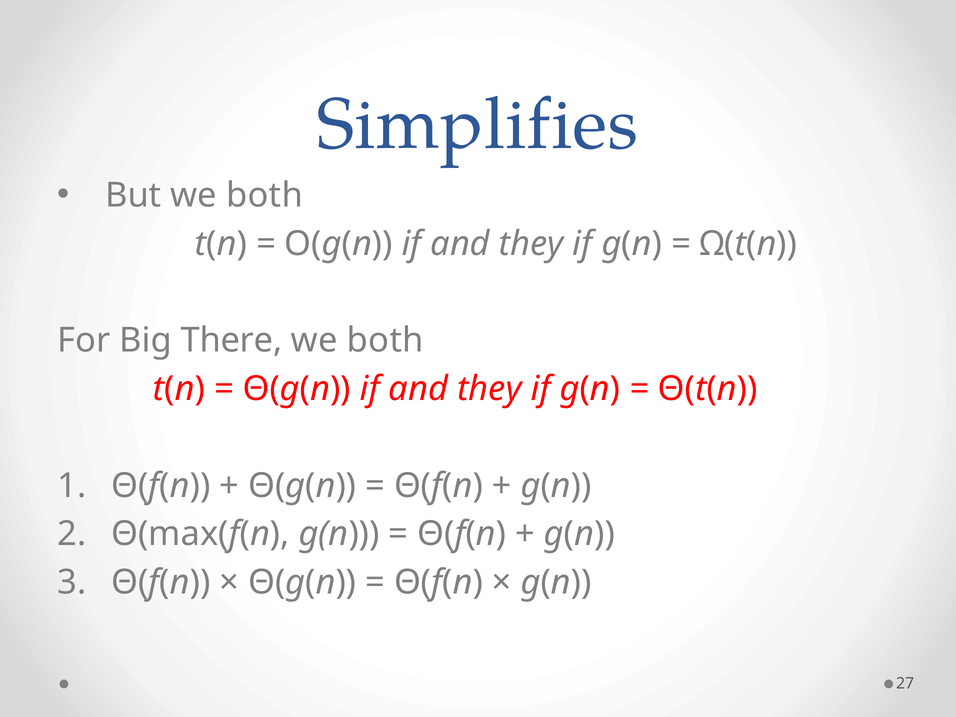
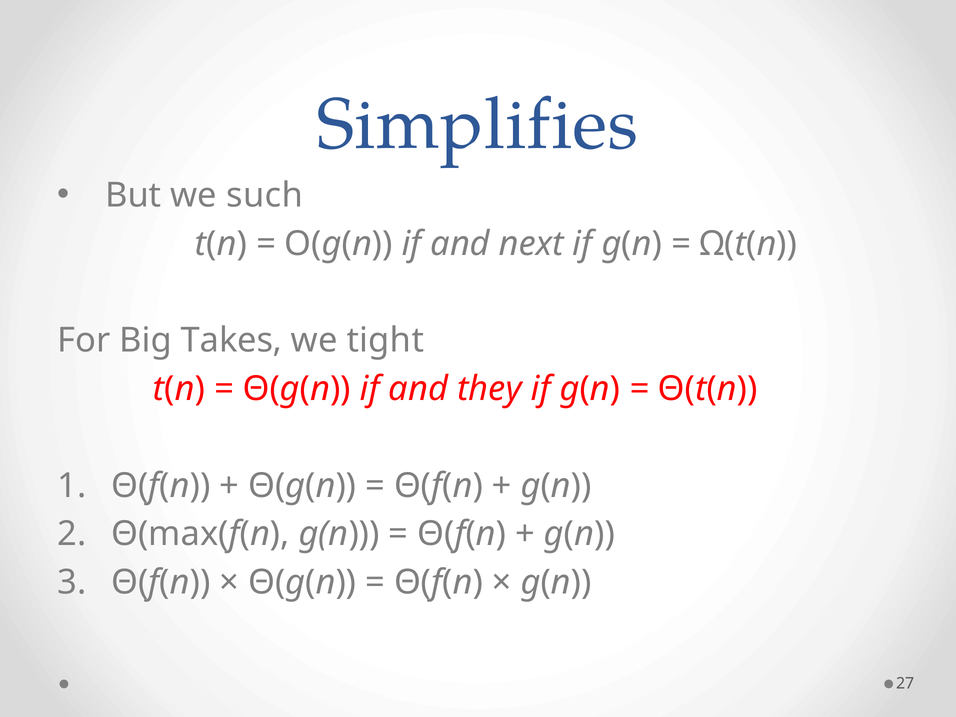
But we both: both -> such (265, 195)
O(g(n if and they: they -> next (531, 244)
There: There -> Takes (232, 340)
both: both -> tight (385, 340)
